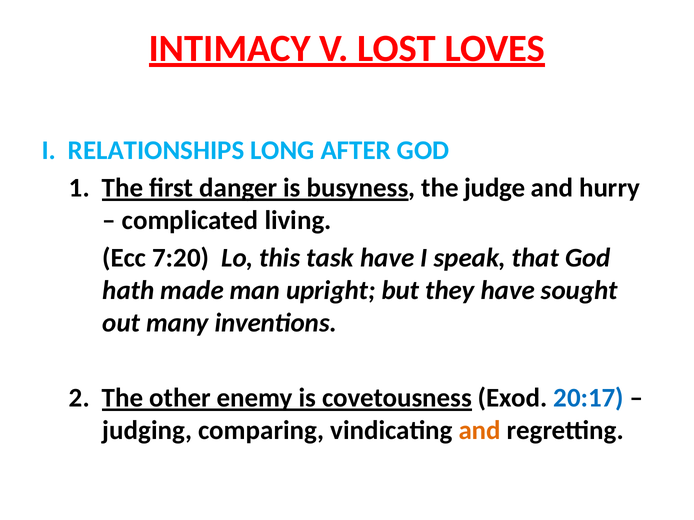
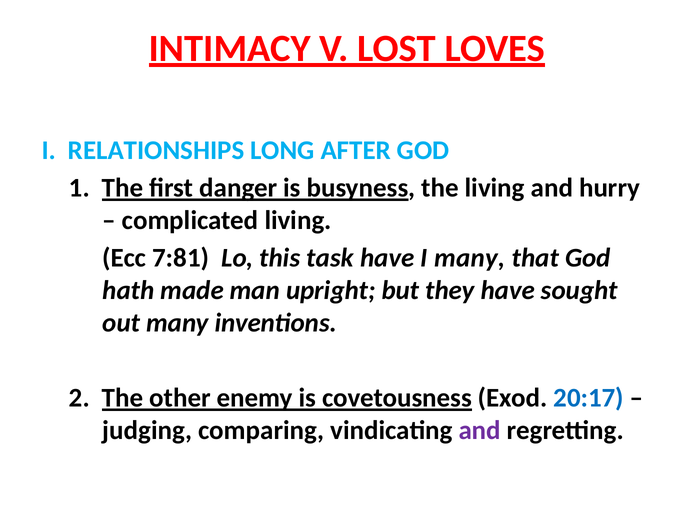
the judge: judge -> living (495, 188)
7:20: 7:20 -> 7:81 (181, 258)
I speak: speak -> many (470, 258)
and colour: orange -> purple (480, 431)
